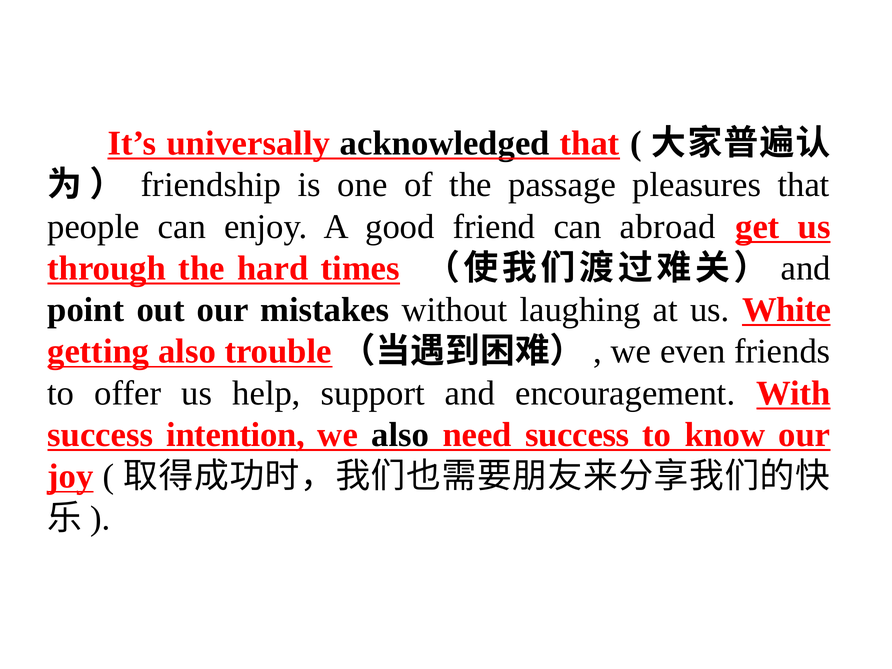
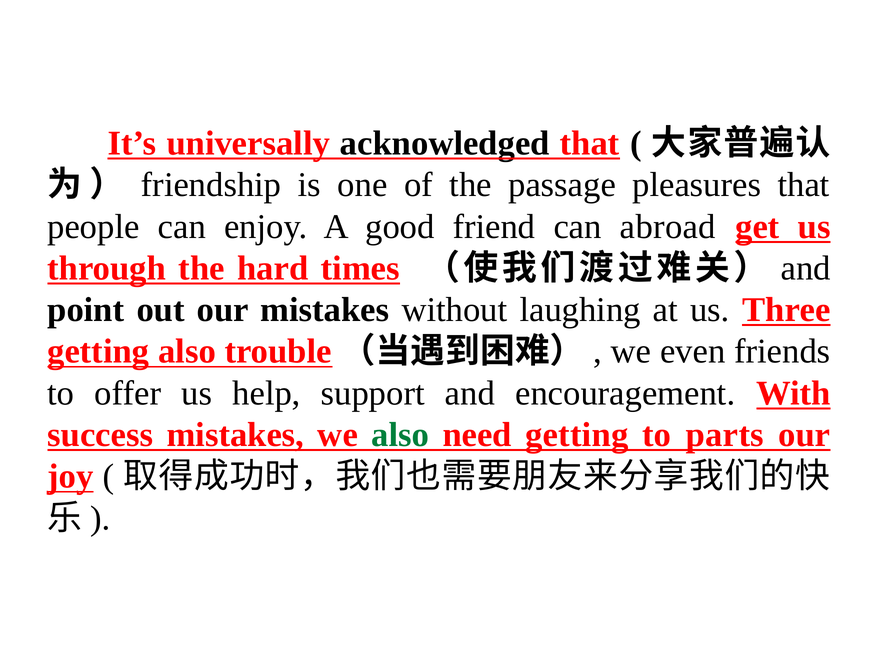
White: White -> Three (786, 310)
success intention: intention -> mistakes (235, 435)
also colour: black -> green (400, 435)
need success: success -> getting (577, 435)
know: know -> parts (725, 435)
